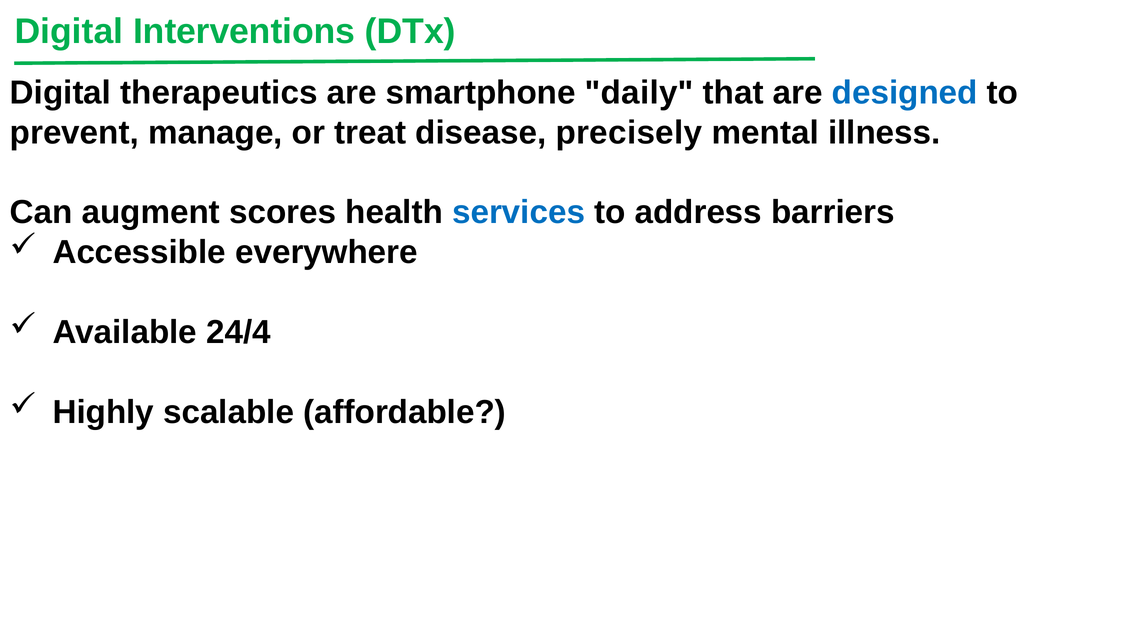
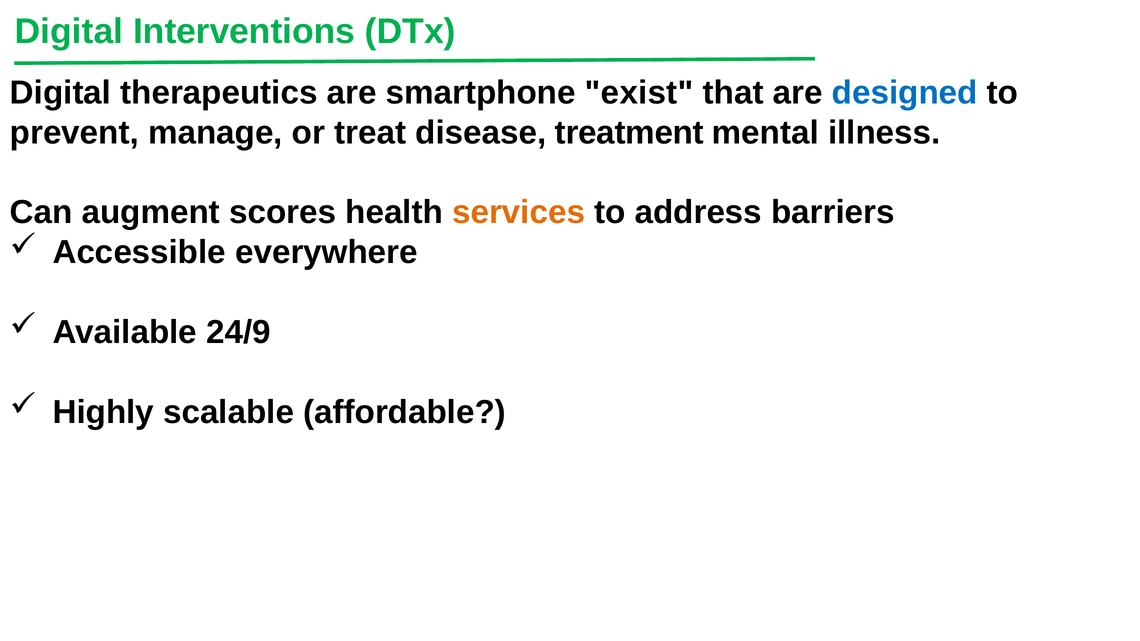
daily: daily -> exist (639, 93)
precisely: precisely -> treatment (629, 133)
services colour: blue -> orange (519, 213)
24/4: 24/4 -> 24/9 (238, 332)
